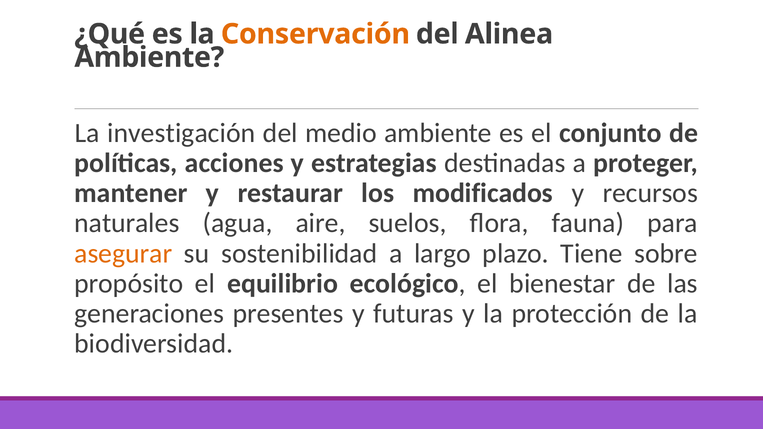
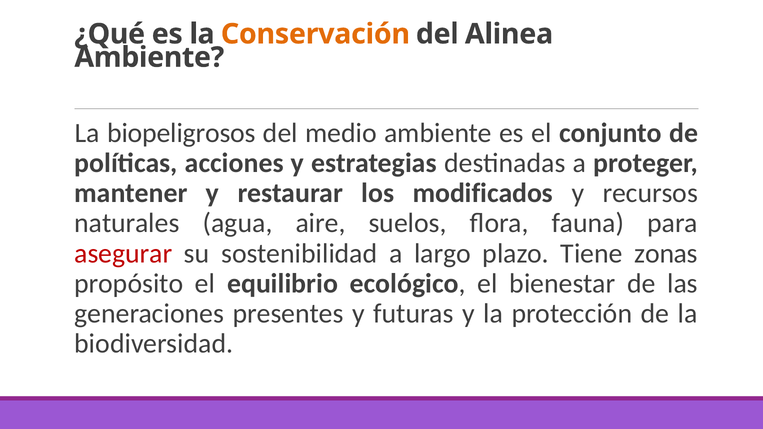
investigación: investigación -> biopeligrosos (181, 133)
asegurar colour: orange -> red (123, 253)
sobre: sobre -> zonas (666, 253)
